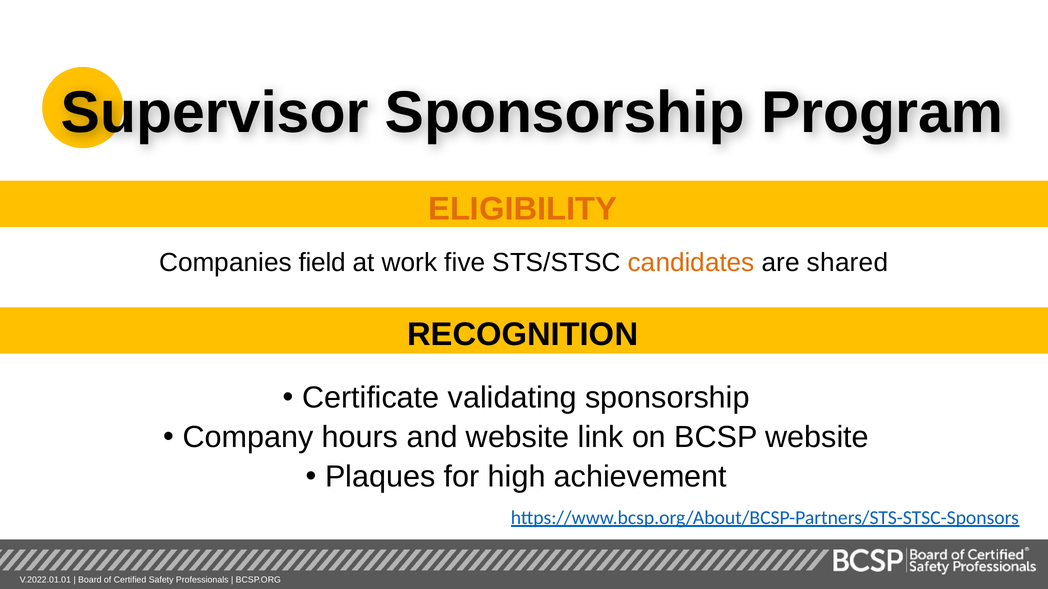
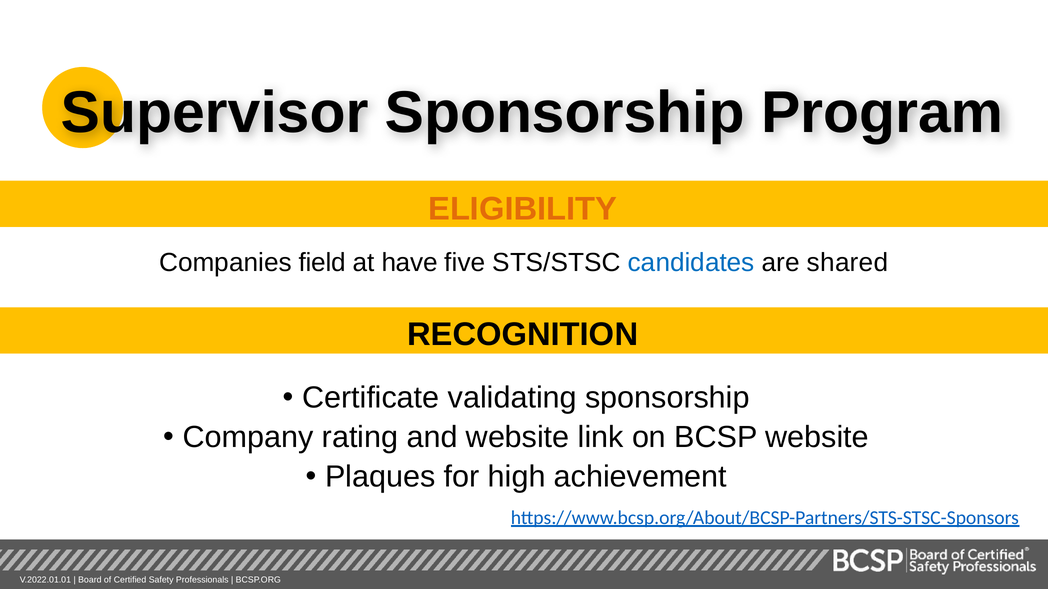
work: work -> have (410, 263)
candidates colour: orange -> blue (691, 263)
hours: hours -> rating (360, 438)
